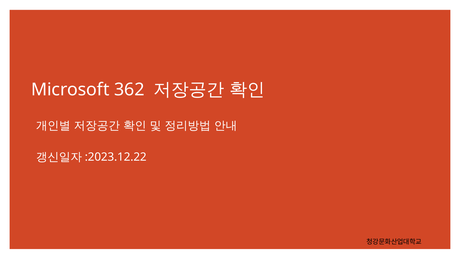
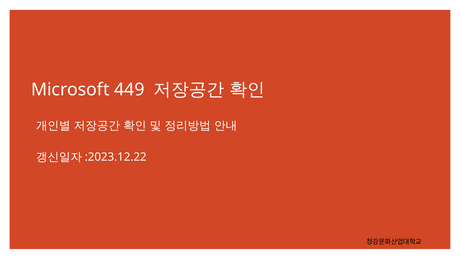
362: 362 -> 449 (129, 90)
